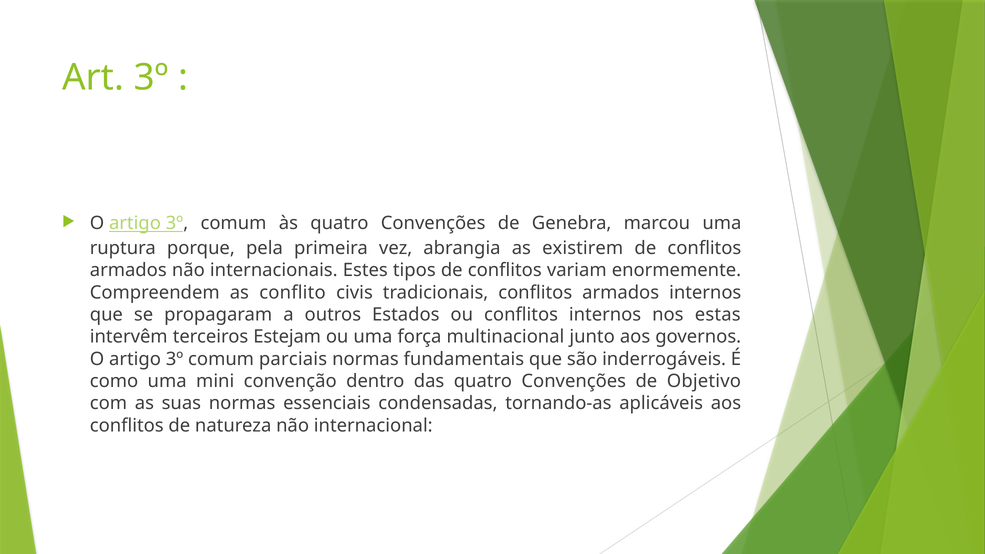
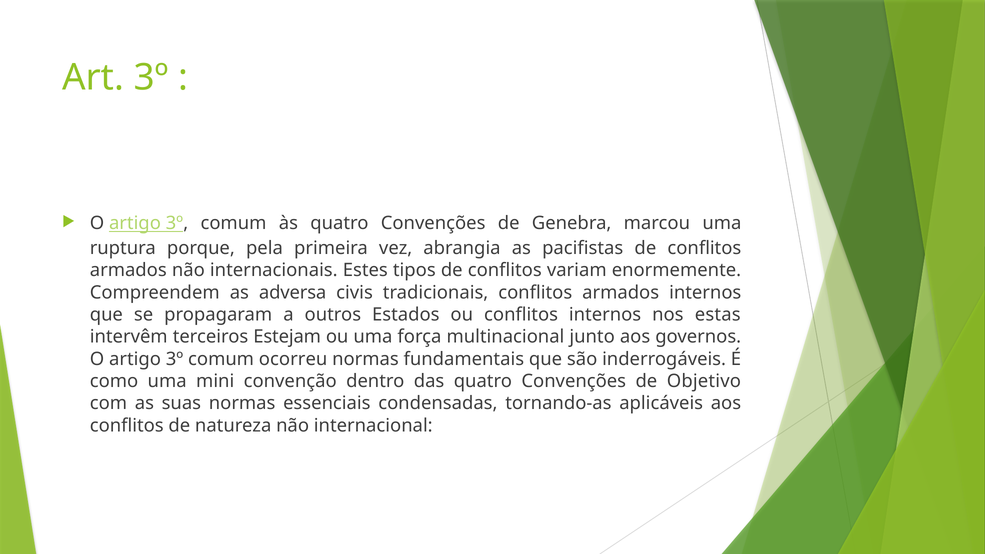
existirem: existirem -> pacifistas (583, 248)
conflito: conflito -> adversa (293, 293)
parciais: parciais -> ocorreu (293, 359)
